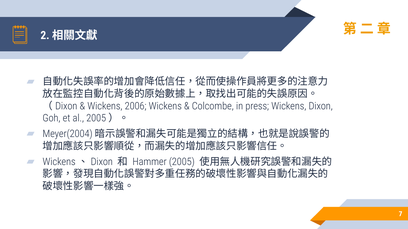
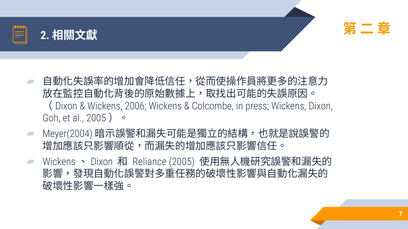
Hammer: Hammer -> Reliance (149, 162)
